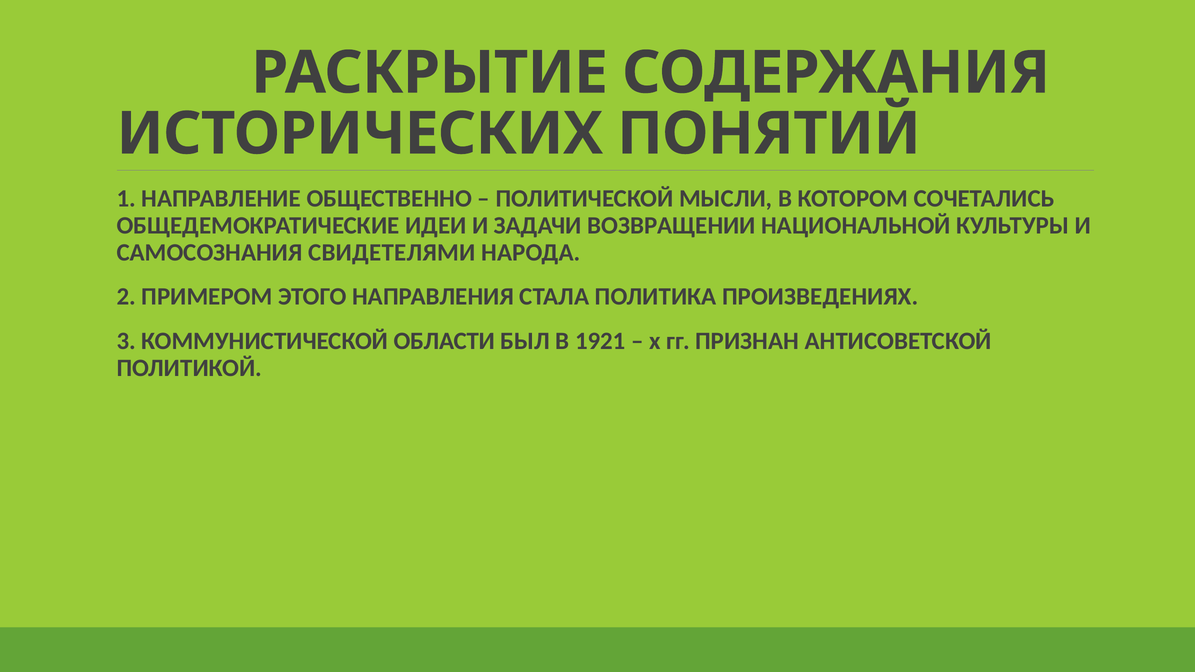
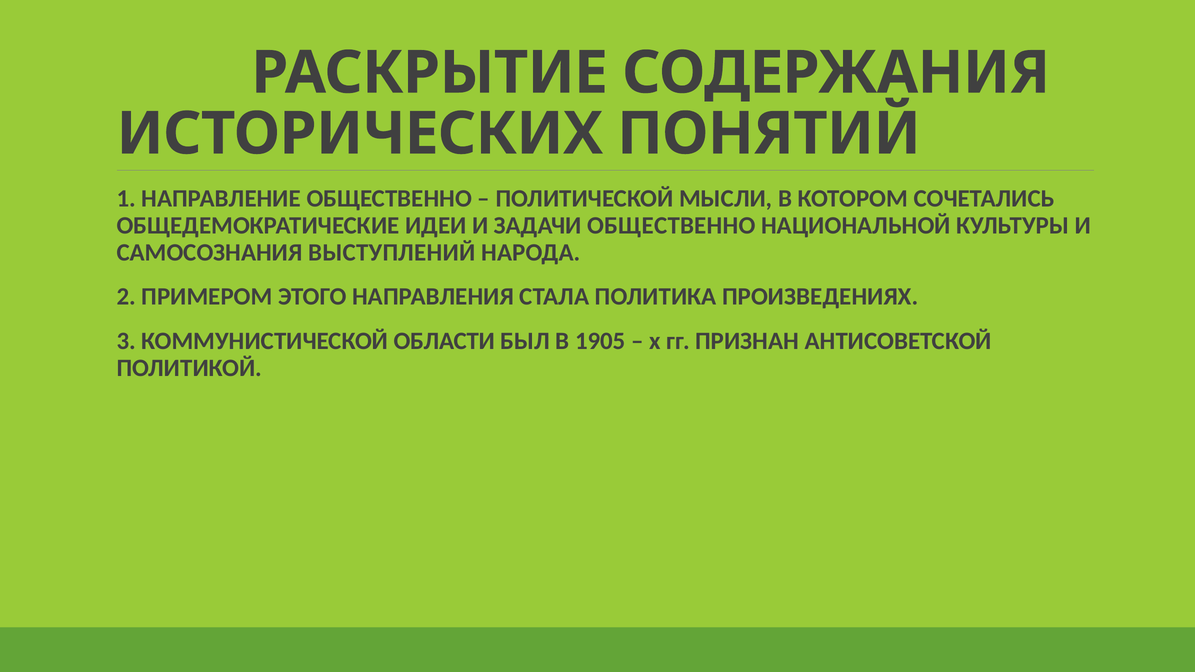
ЗАДАЧИ ВОЗВРАЩЕНИИ: ВОЗВРАЩЕНИИ -> ОБЩЕСТВЕННО (671, 226)
СВИДЕТЕЛЯМИ: СВИДЕТЕЛЯМИ -> ВЫСТУПЛЕНИЙ (392, 252)
1921: 1921 -> 1905 (600, 341)
